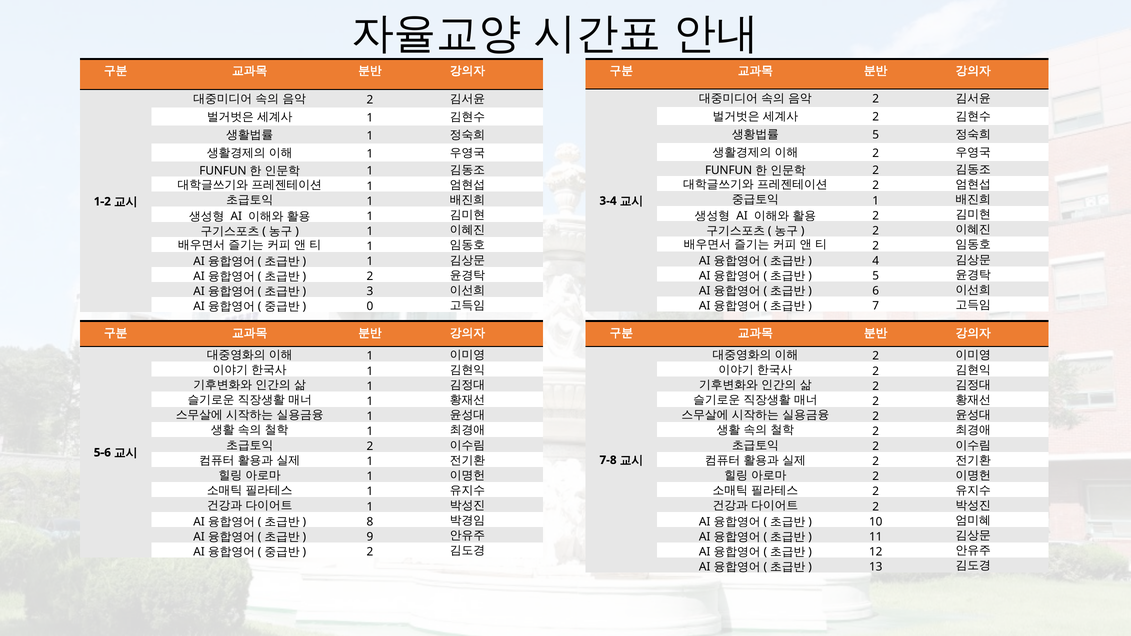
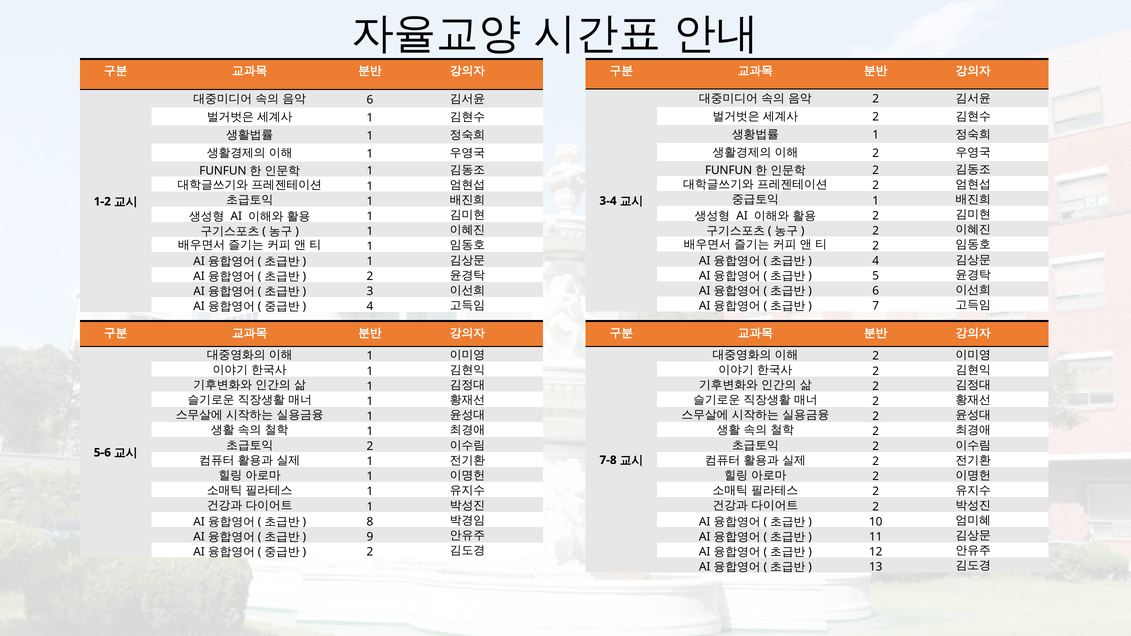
2: 2 -> 6 (370, 100)
5: 5 -> 1 (876, 135)
0: 0 -> 4 (370, 307)
